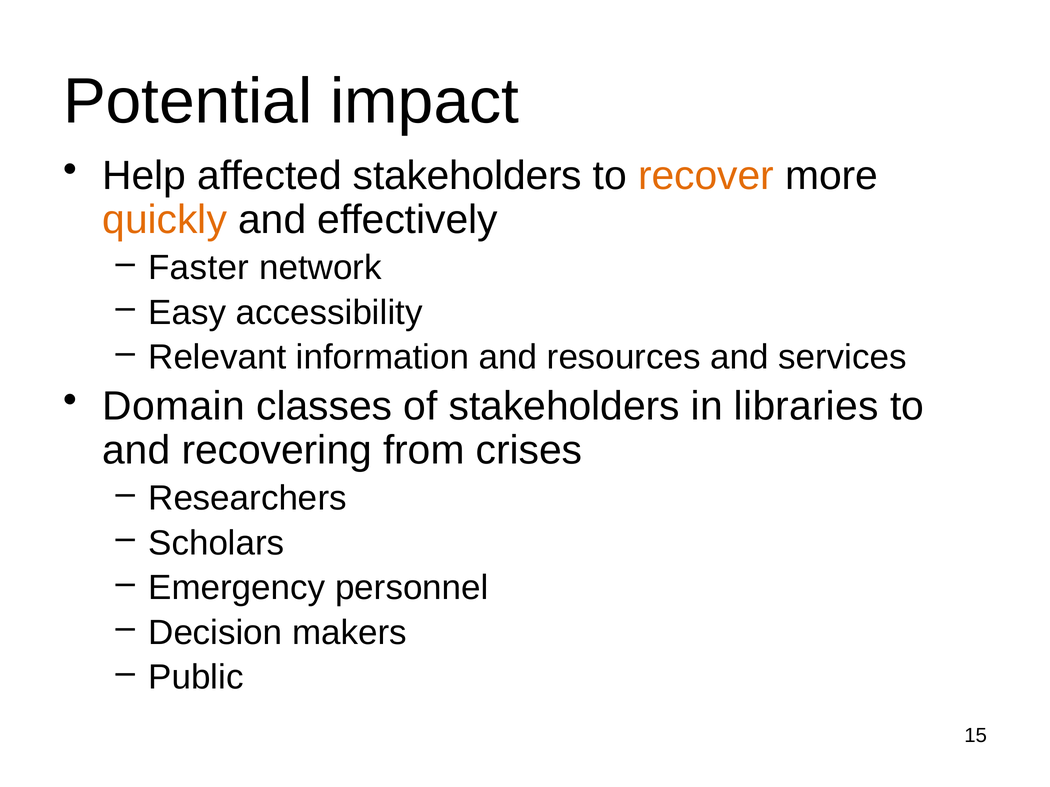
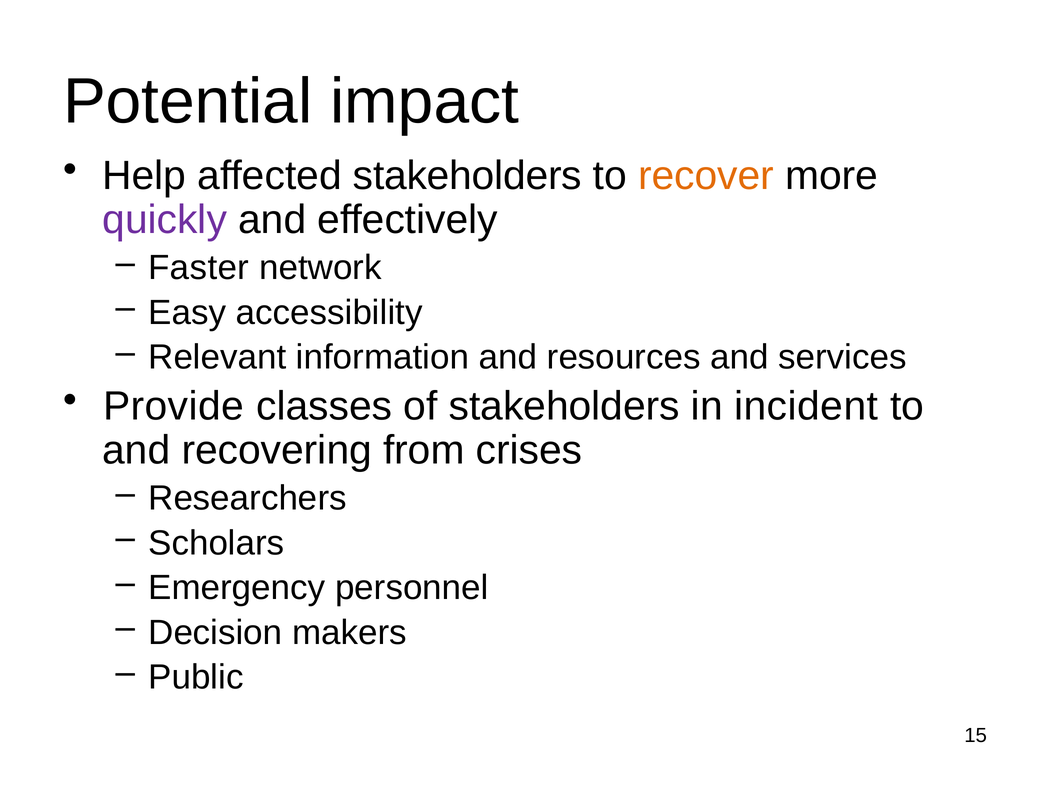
quickly colour: orange -> purple (165, 220)
Domain: Domain -> Provide (174, 407)
libraries: libraries -> incident (806, 407)
